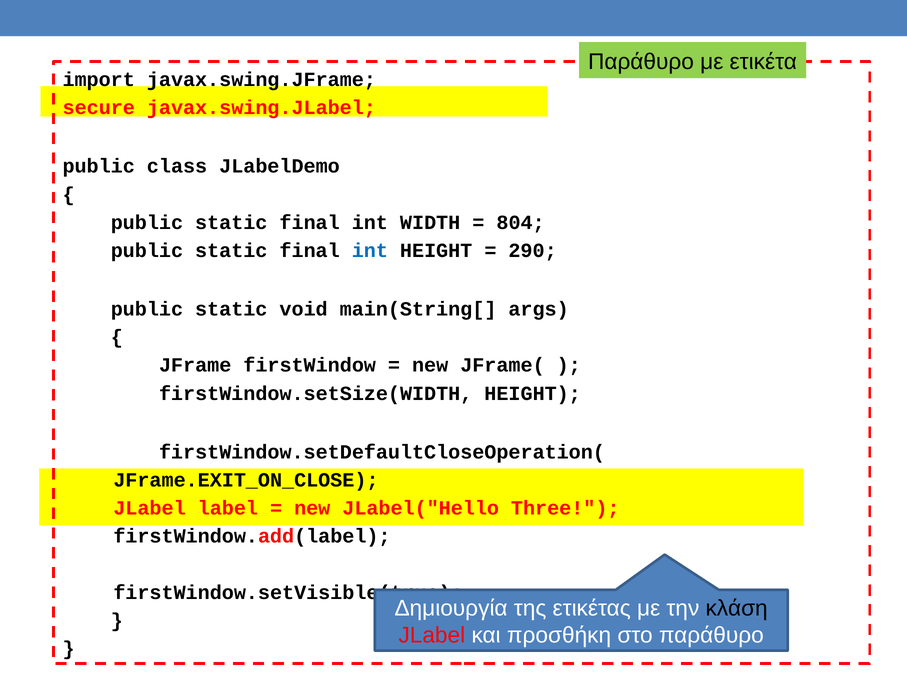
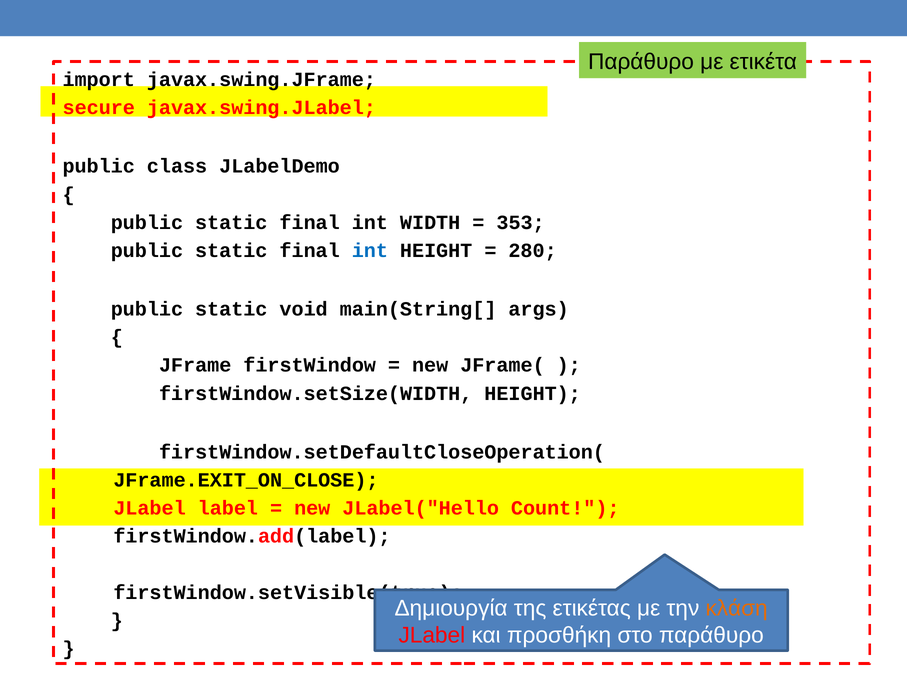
804: 804 -> 353 (521, 223)
290: 290 -> 280 (533, 251)
Three: Three -> Count (565, 508)
κλάση colour: black -> orange (737, 608)
